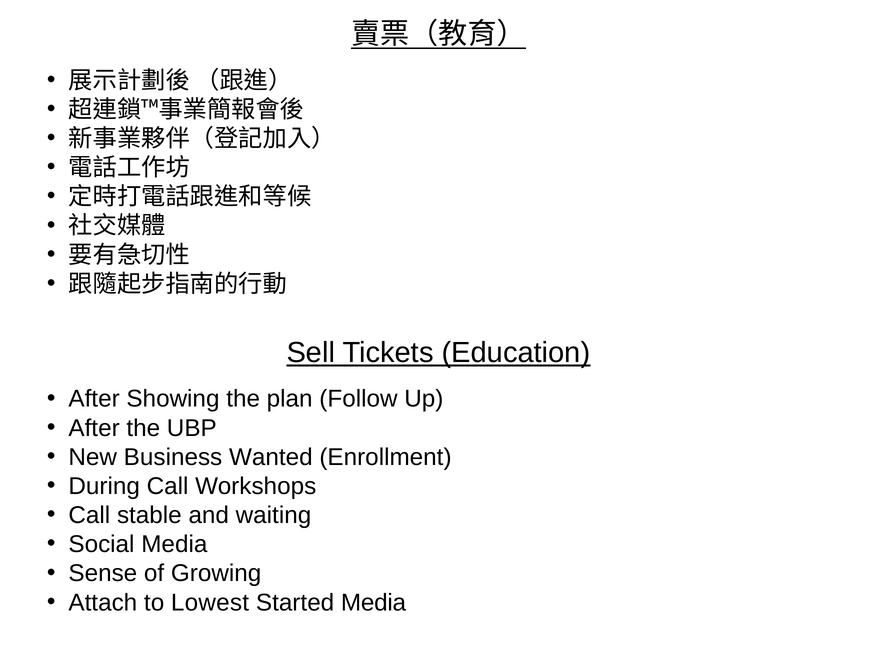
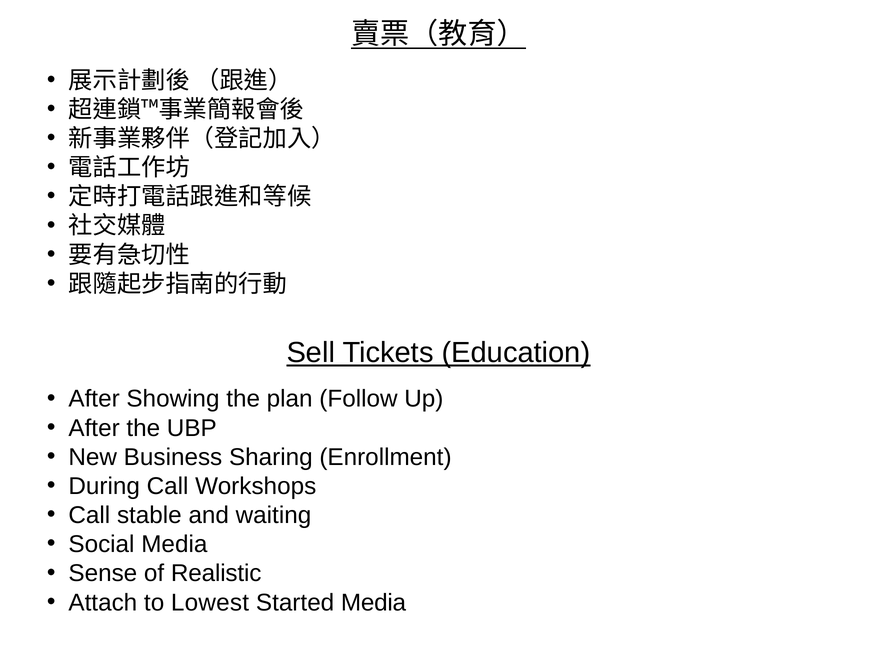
Wanted: Wanted -> Sharing (271, 458)
Growing: Growing -> Realistic (216, 574)
